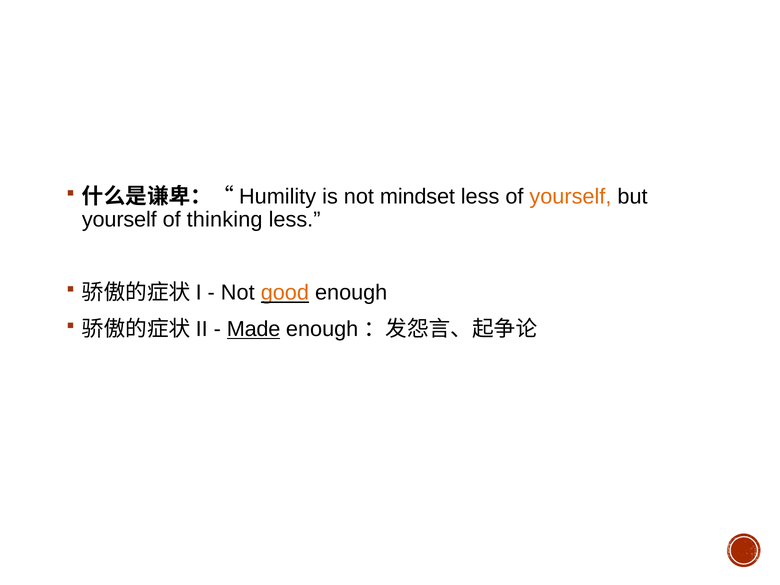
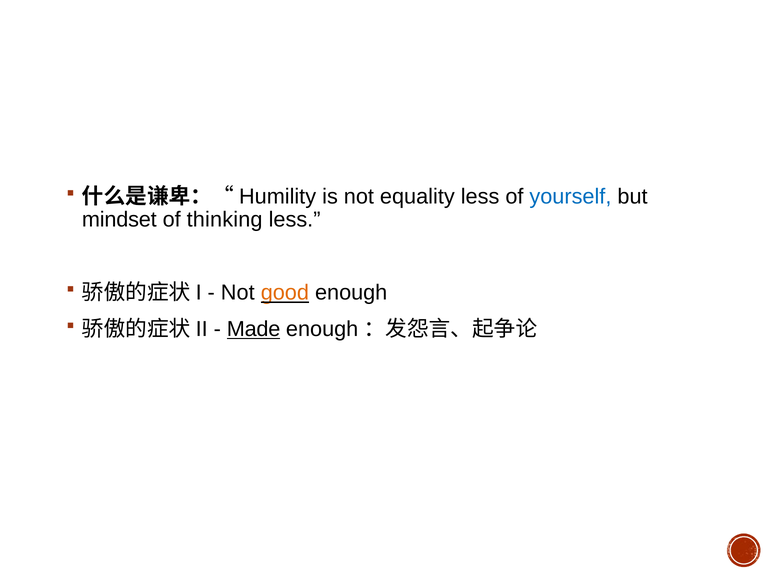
mindset: mindset -> equality (417, 196)
yourself colour: orange -> blue (570, 196)
yourself: yourself -> mindset (119, 220)
